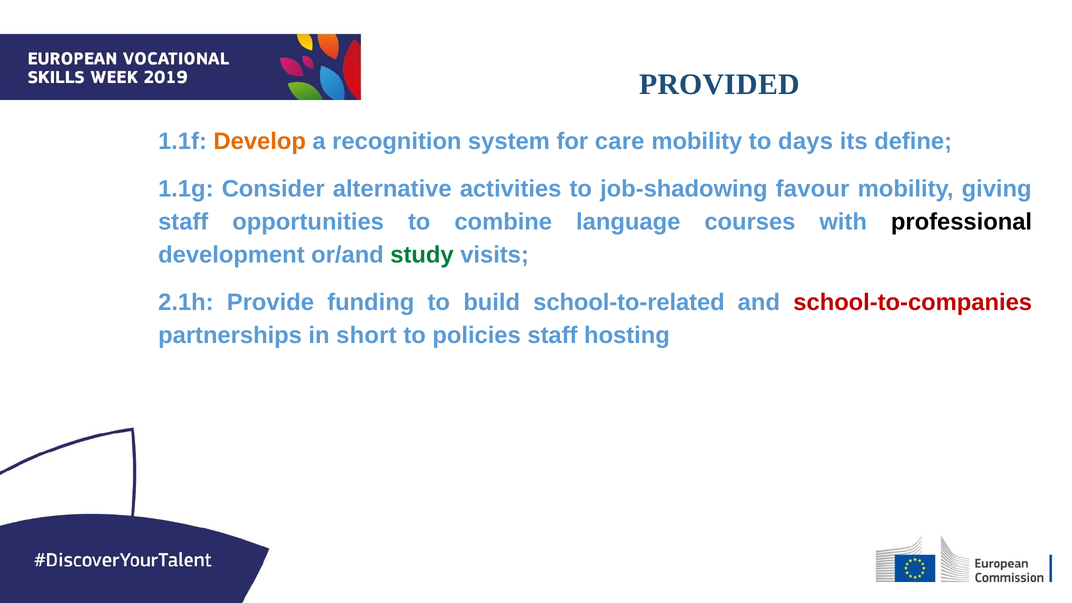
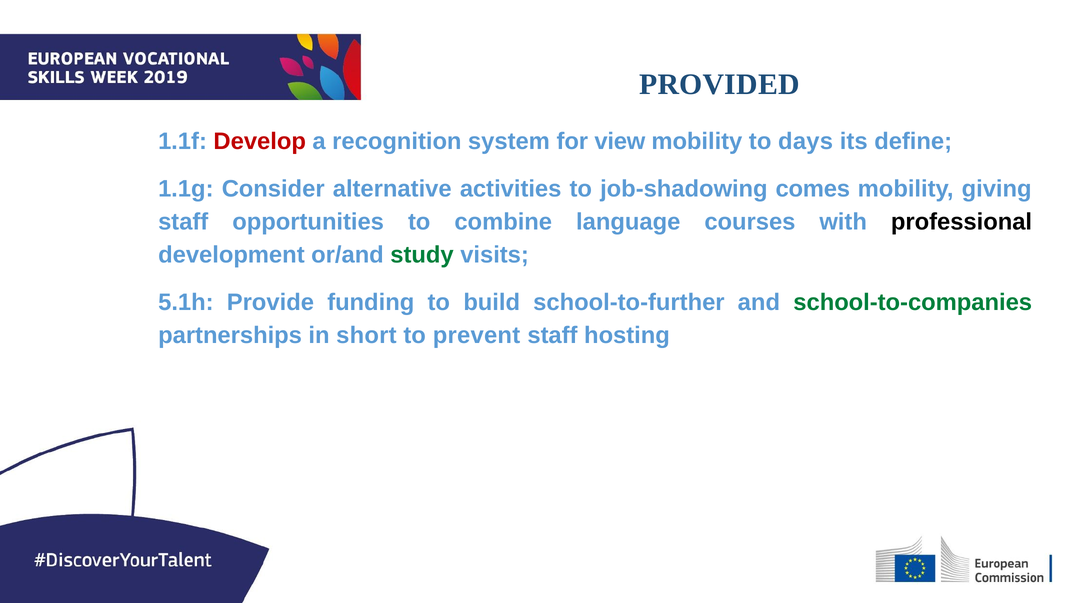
Develop colour: orange -> red (260, 141)
care: care -> view (620, 141)
favour: favour -> comes (813, 189)
2.1h: 2.1h -> 5.1h (186, 302)
school-to-related: school-to-related -> school-to-further (629, 302)
school-to-companies colour: red -> green (913, 302)
policies: policies -> prevent (477, 335)
